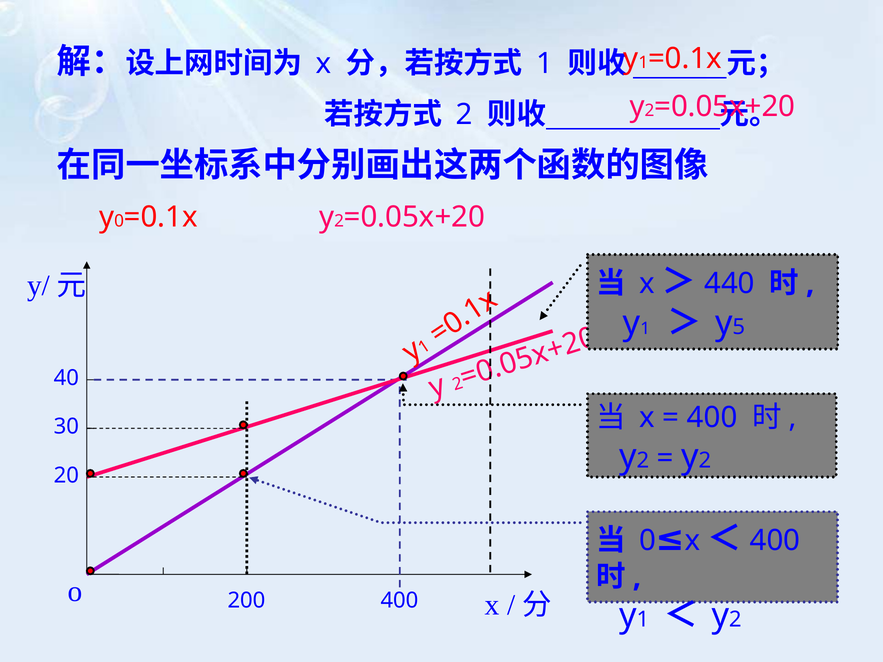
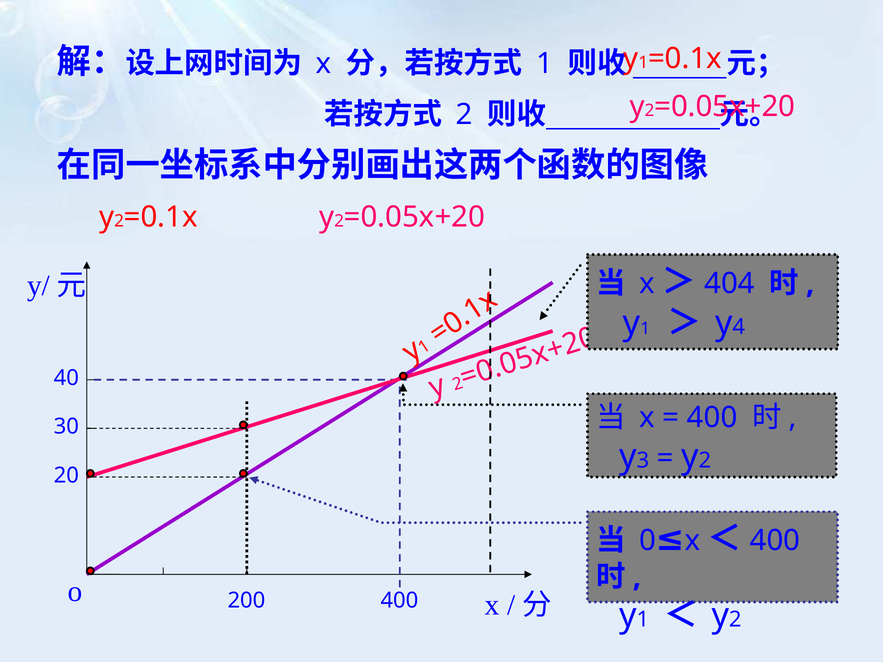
0: 0 -> 2 (119, 221)
440: 440 -> 404 (729, 284)
y 5: 5 -> 4 (739, 327)
2: 2 -> 3 (643, 461)
